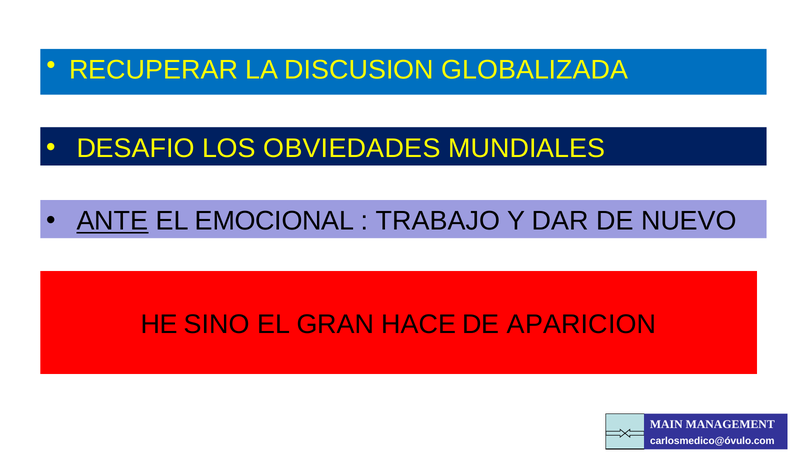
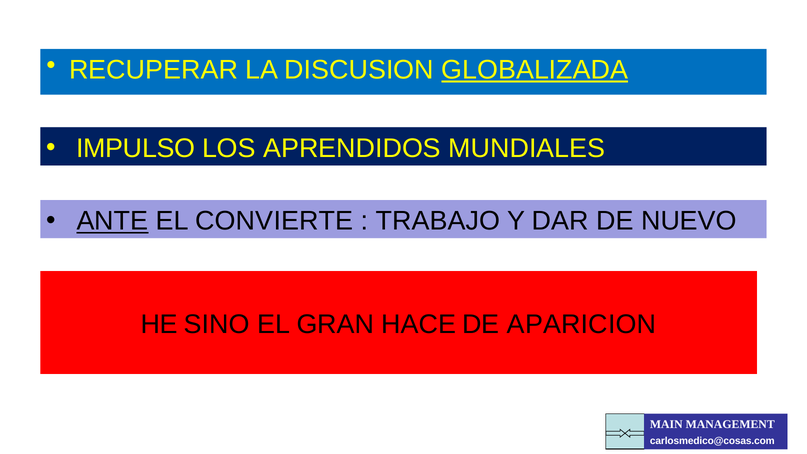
GLOBALIZADA underline: none -> present (535, 70)
DESAFIO: DESAFIO -> IMPULSO (136, 148)
OBVIEDADES: OBVIEDADES -> APRENDIDOS (352, 148)
EMOCIONAL: EMOCIONAL -> CONVIERTE (274, 221)
carlosmedico@óvulo.com: carlosmedico@óvulo.com -> carlosmedico@cosas.com (712, 441)
